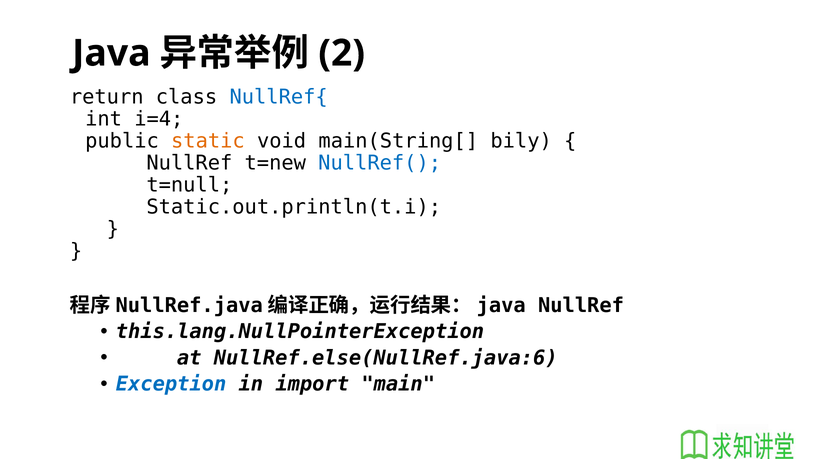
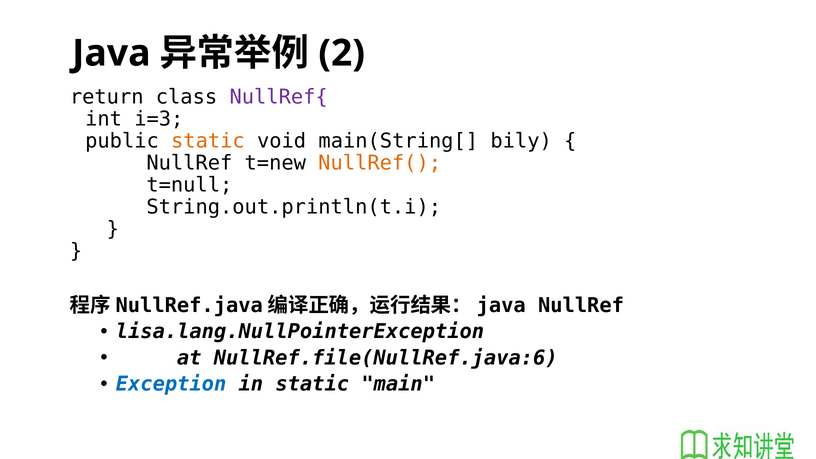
NullRef{ colour: blue -> purple (279, 97)
i=4: i=4 -> i=3 (159, 119)
NullRef( colour: blue -> orange (380, 163)
Static.out.println(t.i: Static.out.println(t.i -> String.out.println(t.i (294, 207)
this.lang.NullPointerException: this.lang.NullPointerException -> lisa.lang.NullPointerException (300, 332)
NullRef.else(NullRef.java:6: NullRef.else(NullRef.java:6 -> NullRef.file(NullRef.java:6 (386, 358)
in import: import -> static (312, 384)
